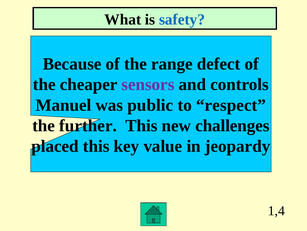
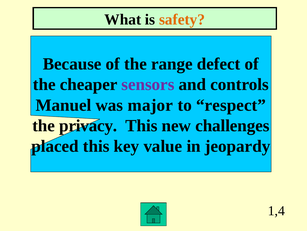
safety colour: blue -> orange (182, 19)
public: public -> major (150, 105)
further: further -> privacy (88, 125)
